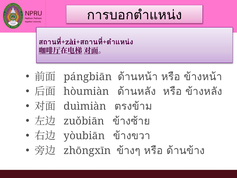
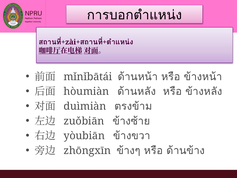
pángbiān: pángbiān -> mǐnǐbātái (88, 77)
